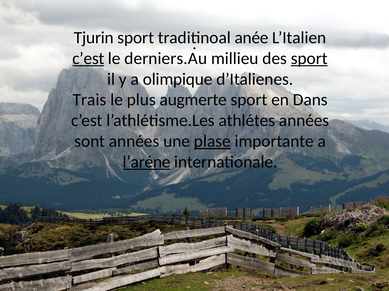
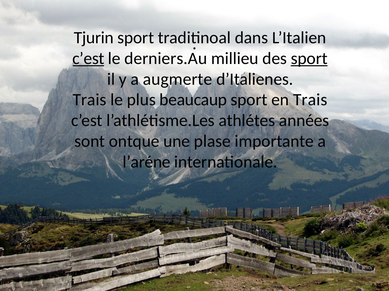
anée: anée -> dans (251, 38)
olimpique: olimpique -> augmerte (178, 79)
augmerte: augmerte -> beaucaup (193, 100)
en Dans: Dans -> Trais (310, 100)
sont années: années -> ontque (134, 142)
plase underline: present -> none (212, 142)
l’aréne underline: present -> none (147, 162)
